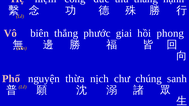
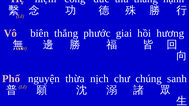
phong: phong -> hương (170, 33)
